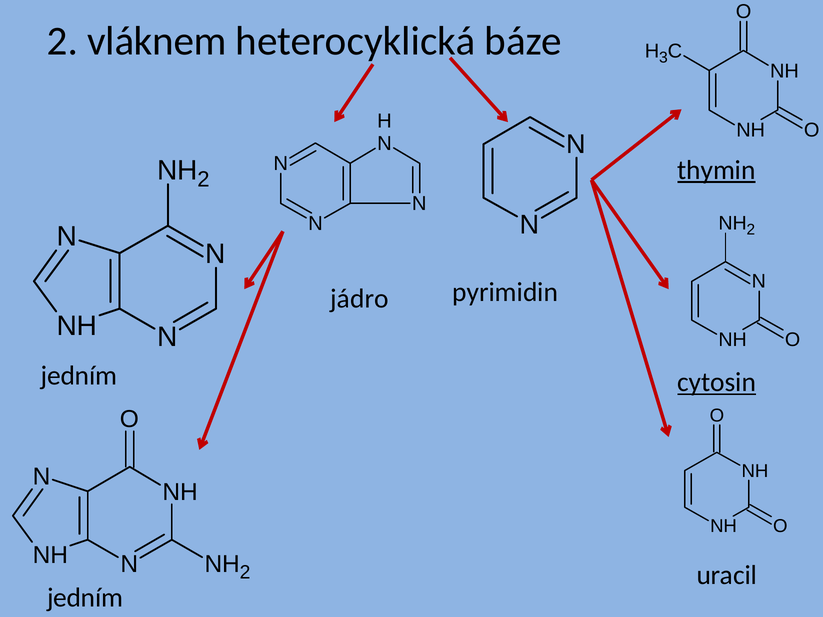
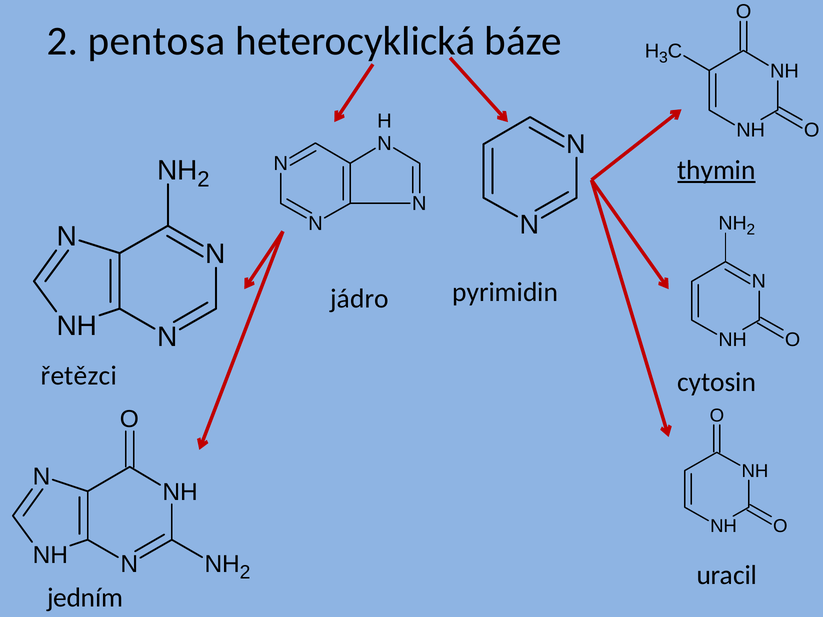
vláknem: vláknem -> pentosa (157, 41)
jedním: jedním -> řetězci (79, 376)
cytosin underline: present -> none (717, 382)
